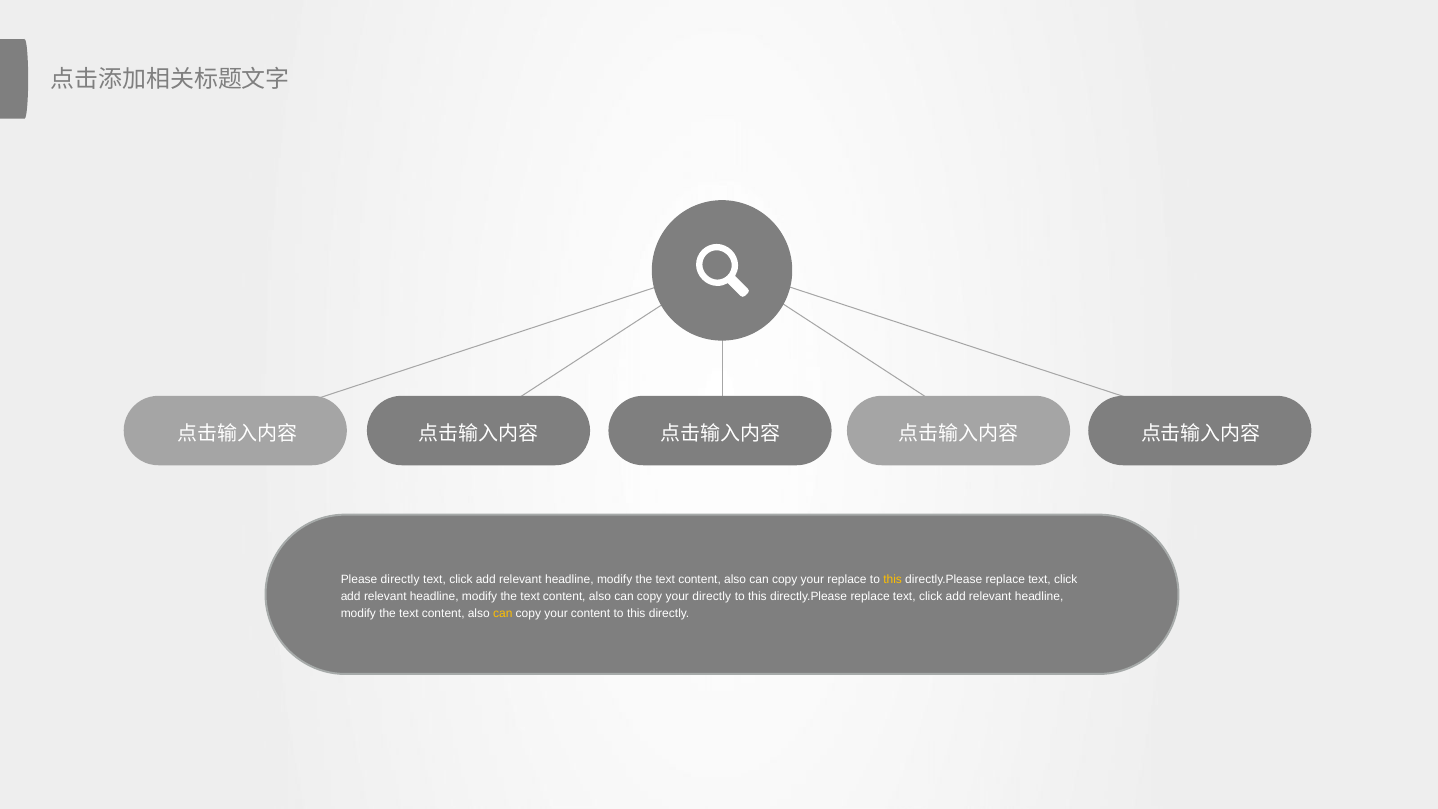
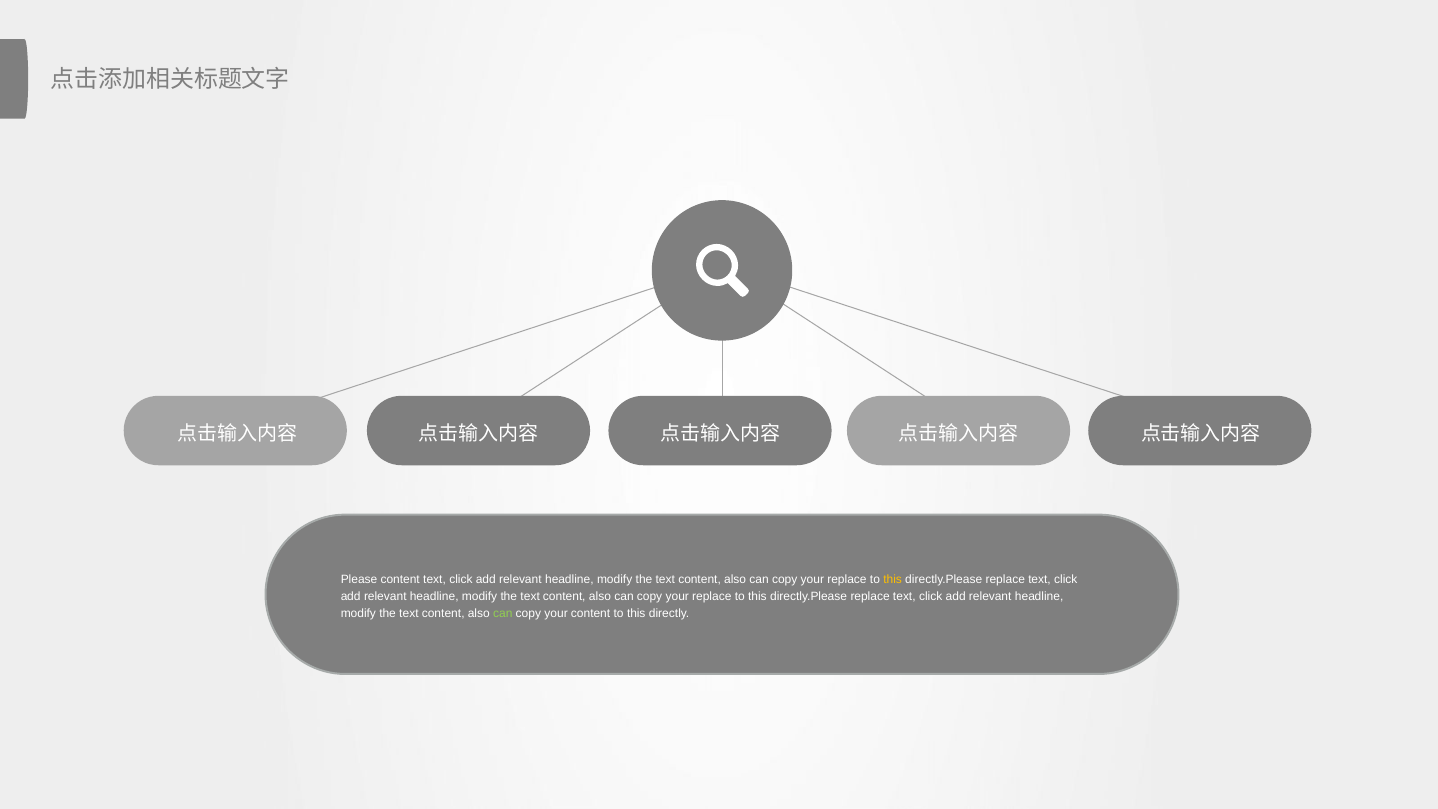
Please directly: directly -> content (400, 579)
directly: directly -> replace (712, 597)
can colour: yellow -> light green (503, 614)
